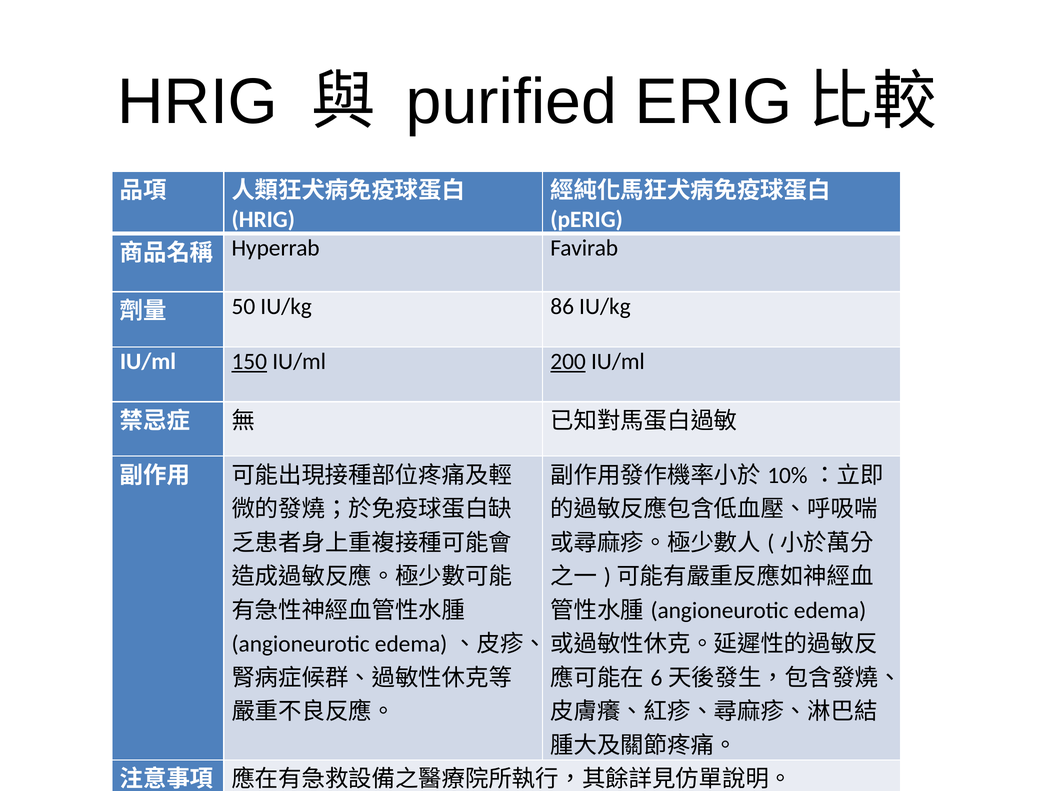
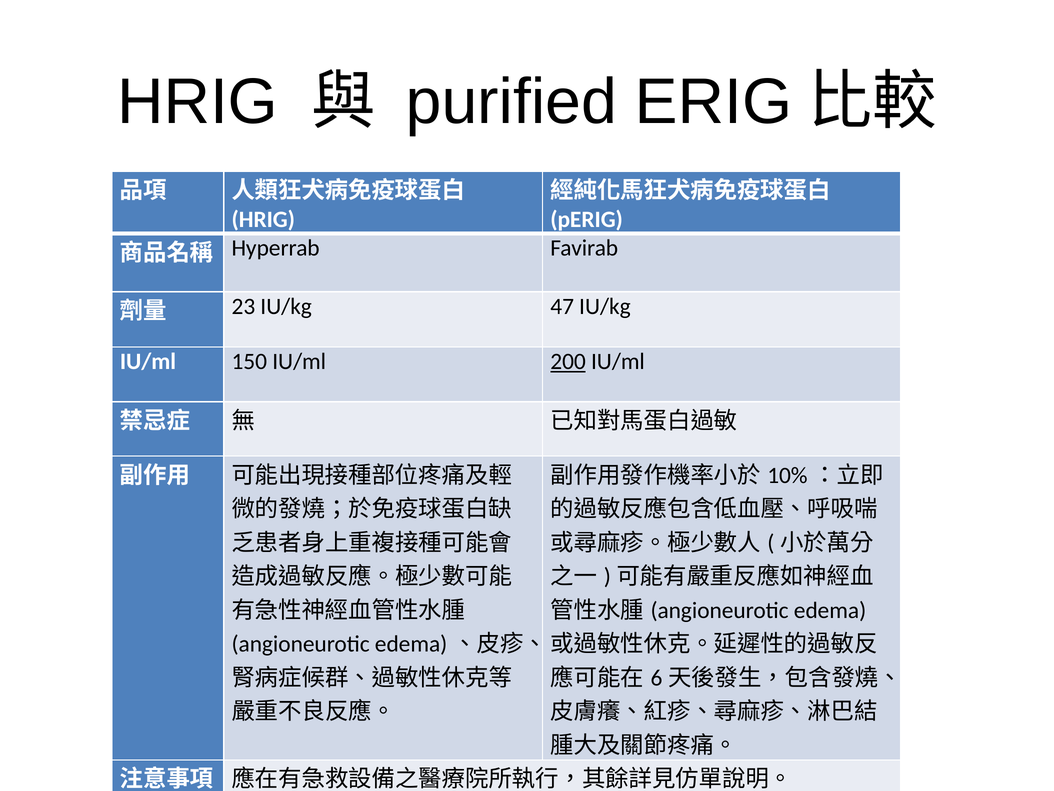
50: 50 -> 23 (243, 306)
86: 86 -> 47 (562, 306)
150 underline: present -> none (249, 361)
